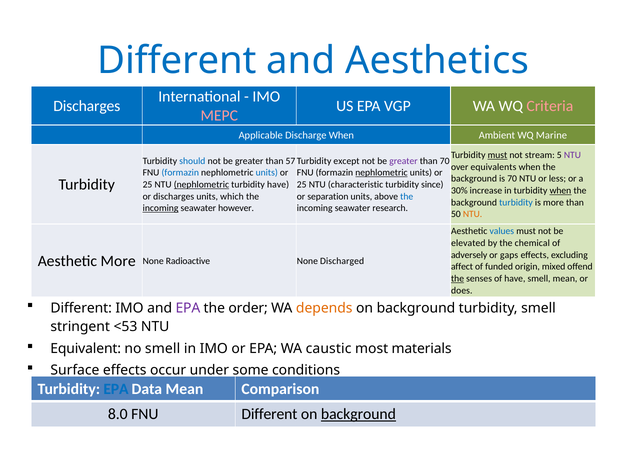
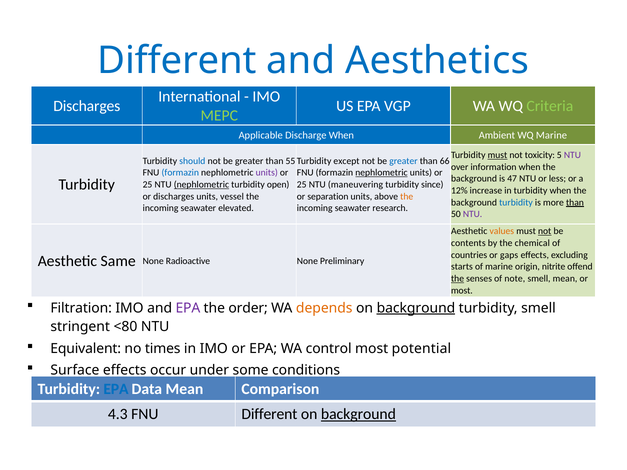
Criteria colour: pink -> light green (550, 106)
MEPC colour: pink -> light green (219, 116)
stream: stream -> toxicity (540, 155)
57: 57 -> 55 (290, 161)
greater colour: purple -> blue (403, 161)
than 70: 70 -> 66 (445, 161)
equivalents: equivalents -> information (494, 167)
units colour: blue -> purple (267, 173)
is 70: 70 -> 47 (512, 179)
turbidity have: have -> open (278, 185)
characteristic: characteristic -> maneuvering (356, 185)
30%: 30% -> 12% (459, 191)
when underline: present -> none (560, 191)
which: which -> vessel (232, 197)
the colour: blue -> orange (407, 197)
than underline: none -> present (575, 202)
incoming underline: present -> none (161, 208)
however: however -> elevated (236, 208)
NTU colour: orange -> purple (473, 214)
values colour: blue -> orange (502, 231)
not underline: none -> present (545, 231)
elevated: elevated -> contents (468, 243)
adversely: adversely -> countries (469, 255)
Aesthetic More: More -> Same (118, 261)
Discharged: Discharged -> Preliminary (342, 261)
affect: affect -> starts (462, 267)
of funded: funded -> marine (499, 267)
mixed: mixed -> nitrite (554, 267)
of have: have -> note (515, 279)
does: does -> most (462, 291)
Different: Different -> Filtration (81, 308)
background underline: none -> present (416, 308)
<53: <53 -> <80 (125, 327)
no smell: smell -> times (163, 349)
caustic: caustic -> control (329, 349)
materials: materials -> potential (421, 349)
8.0: 8.0 -> 4.3 (118, 414)
